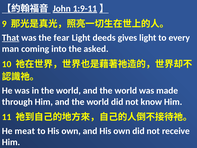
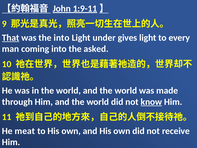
the fear: fear -> into (62, 38)
deeds: deeds -> under (104, 38)
know underline: none -> present (151, 102)
